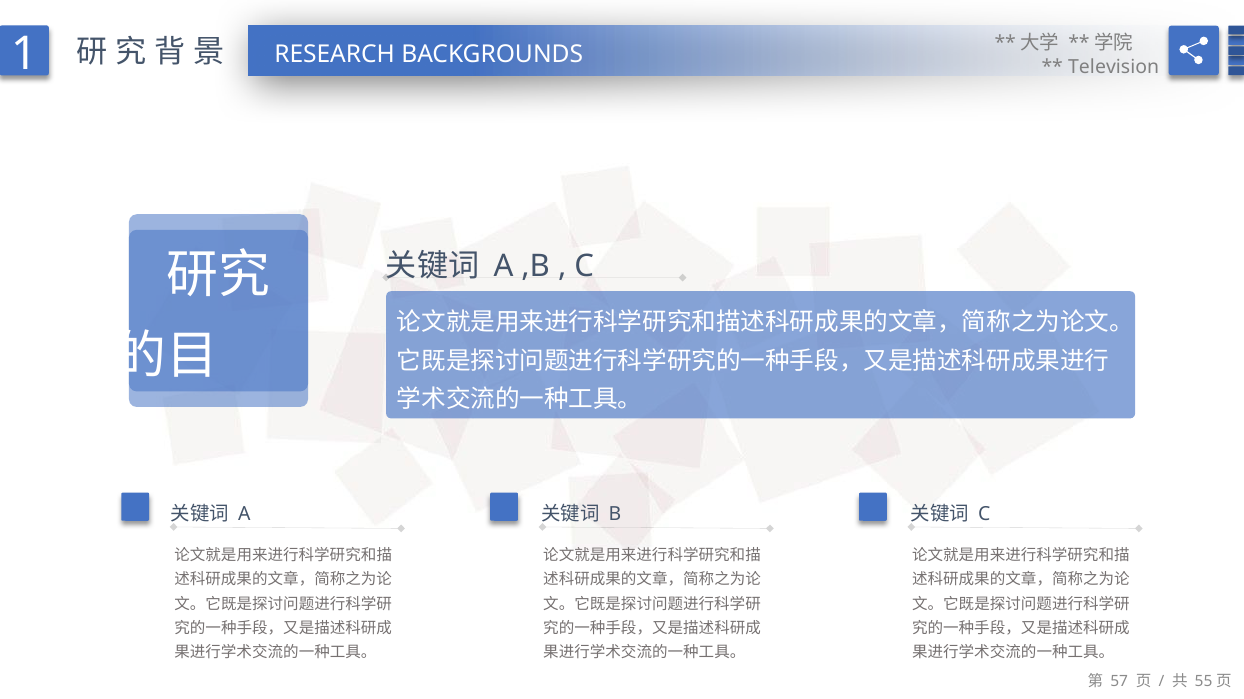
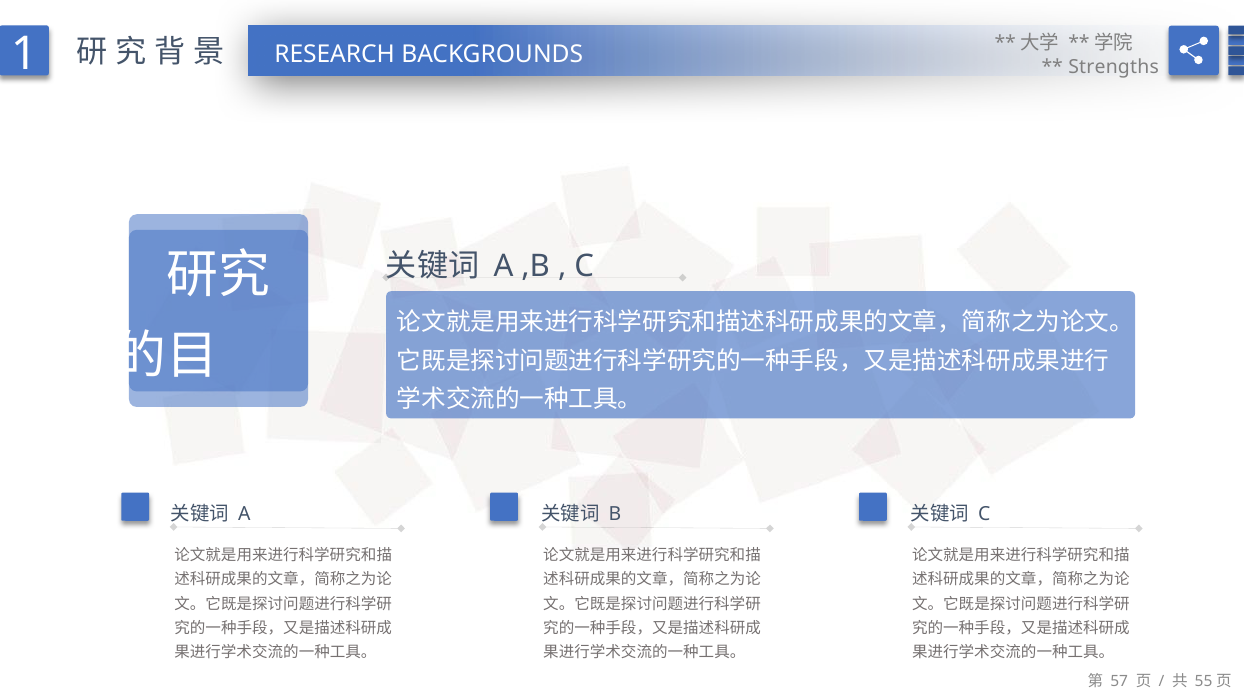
Television: Television -> Strengths (1114, 67)
